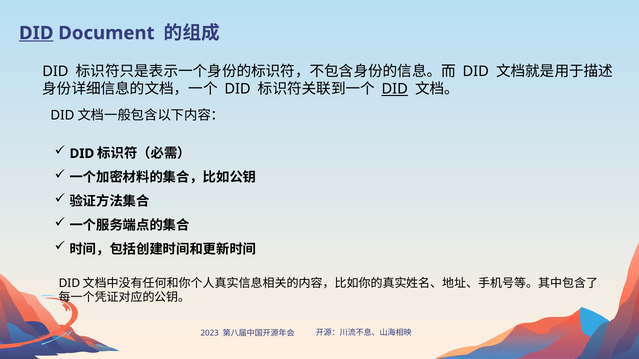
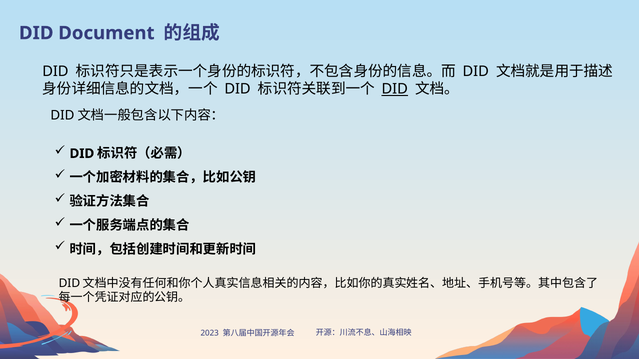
DID underline: present -> none (36, 33)
